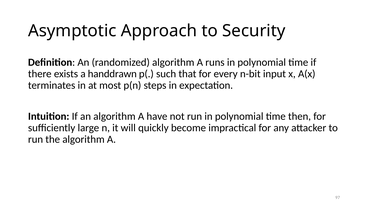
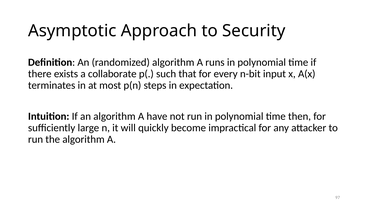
handdrawn: handdrawn -> collaborate (112, 74)
